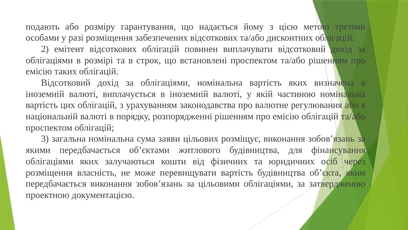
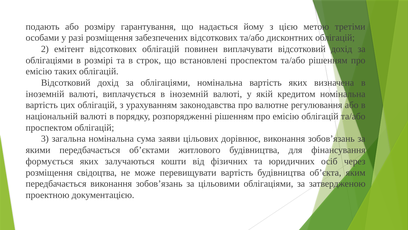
частиною: частиною -> кредитом (296, 94)
розміщує: розміщує -> дорівнює (241, 139)
облігаціями: облігаціями -> формується (50, 161)
власність: власність -> свідоцтва (97, 172)
